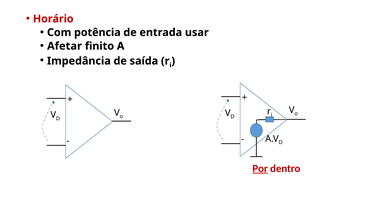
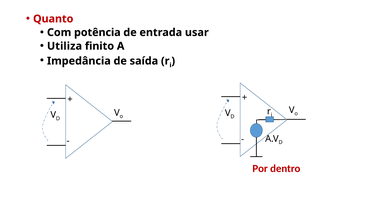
Horário: Horário -> Quanto (53, 19)
Afetar: Afetar -> Utiliza (65, 46)
Por underline: present -> none (260, 169)
